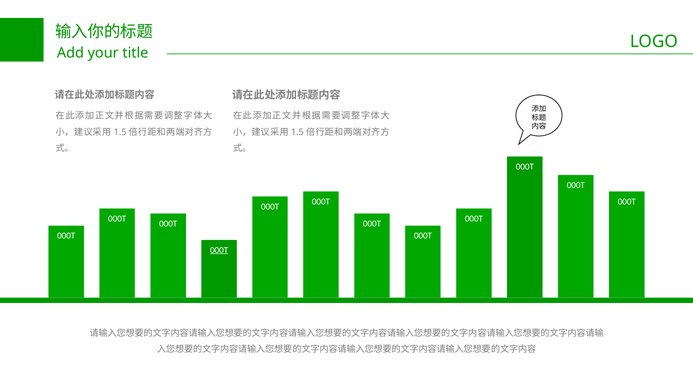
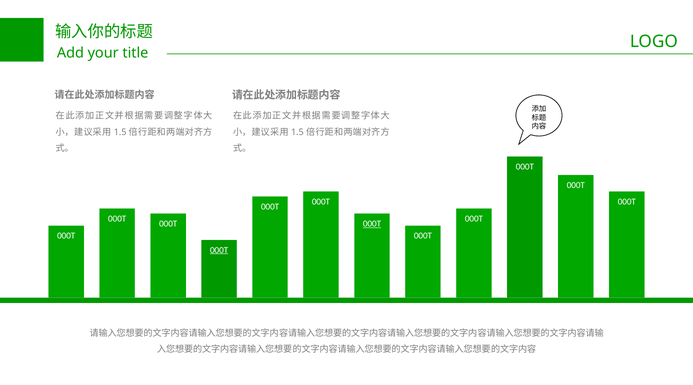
000T underline: none -> present (372, 224)
